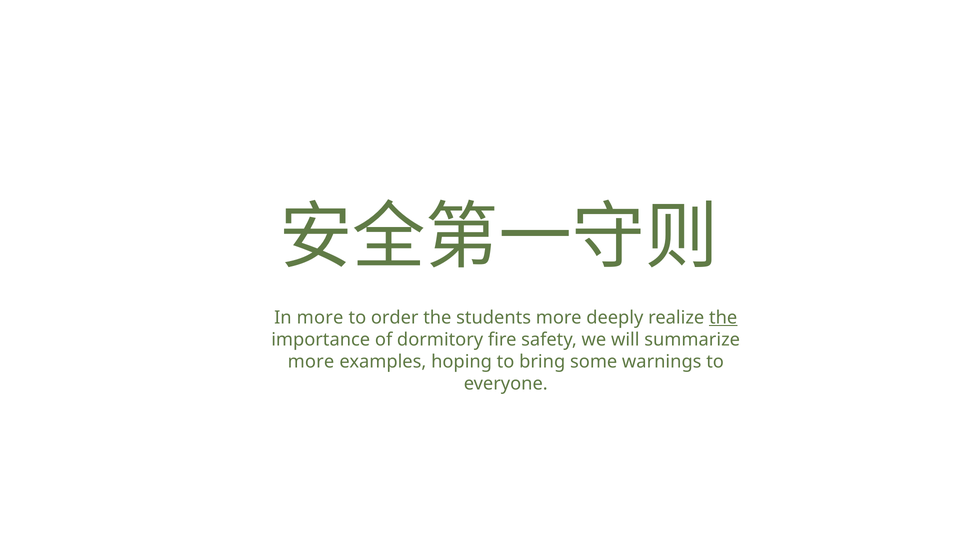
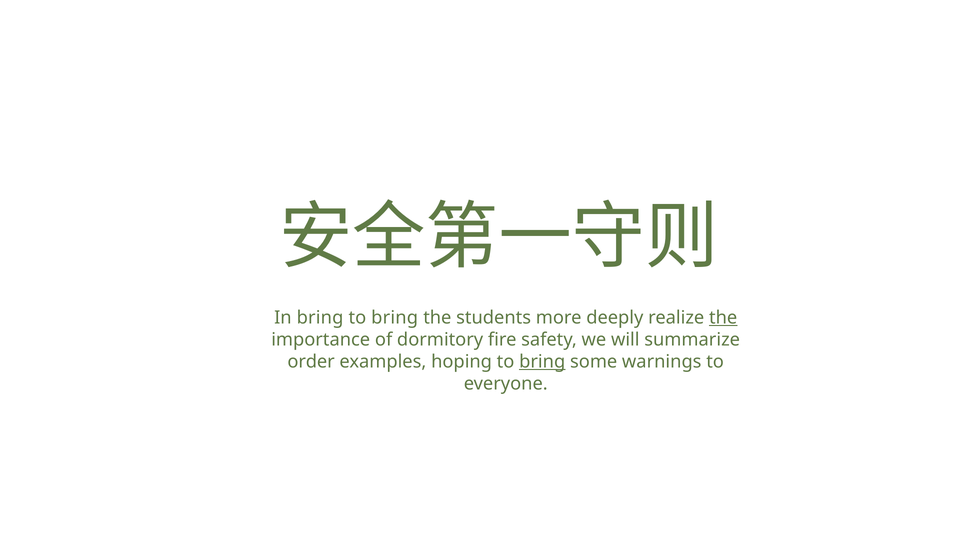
In more: more -> bring (320, 318)
order: order -> bring (395, 318)
more: more -> order (311, 362)
bring underline: none -> present (542, 362)
